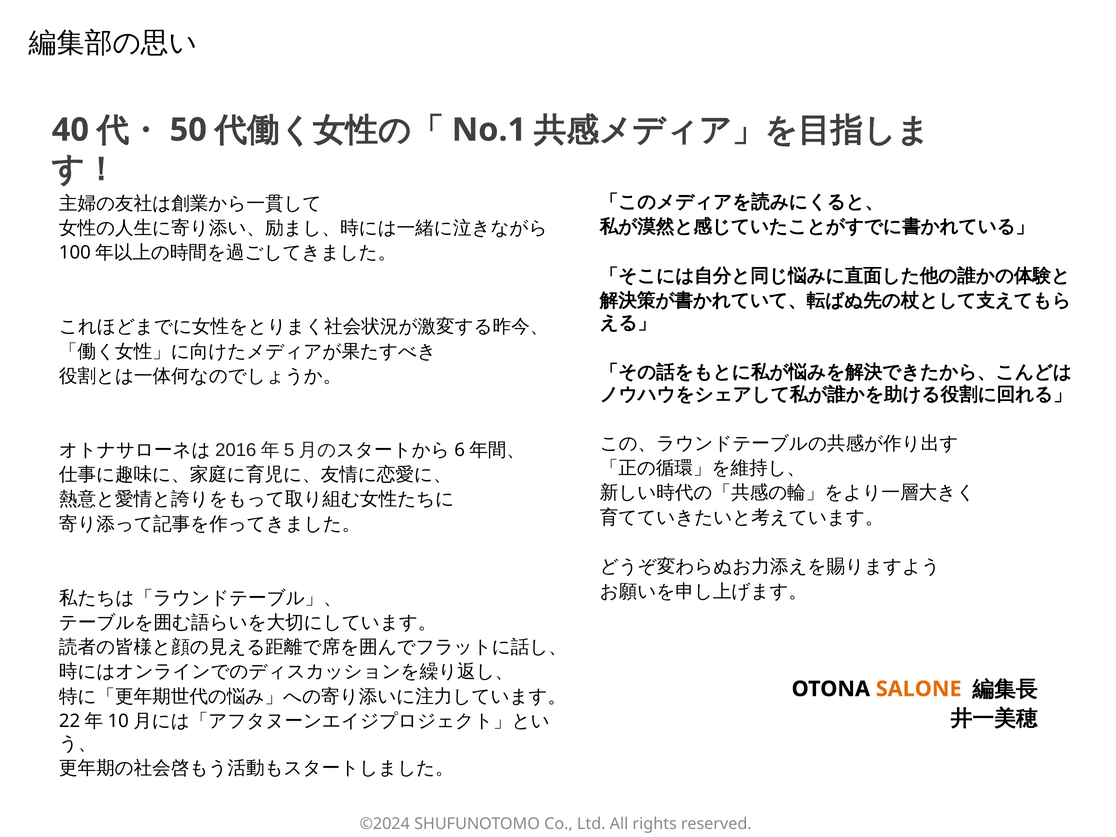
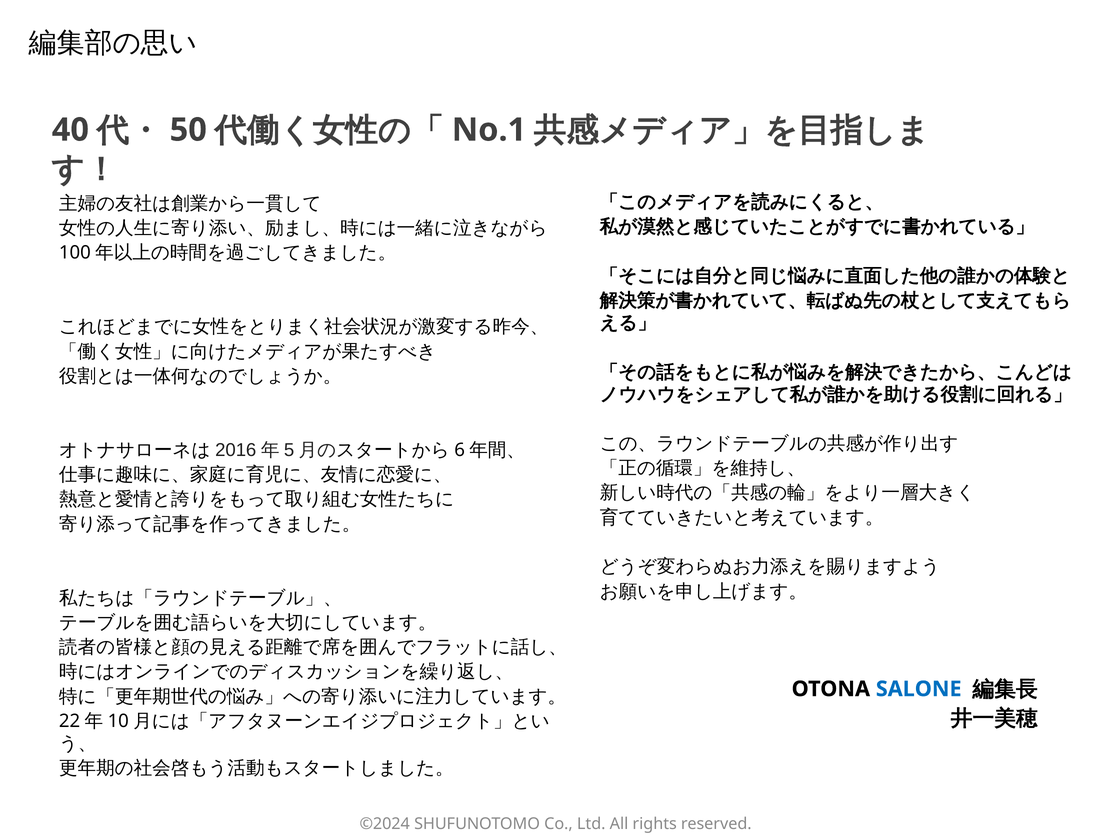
SALONE colour: orange -> blue (919, 689)
